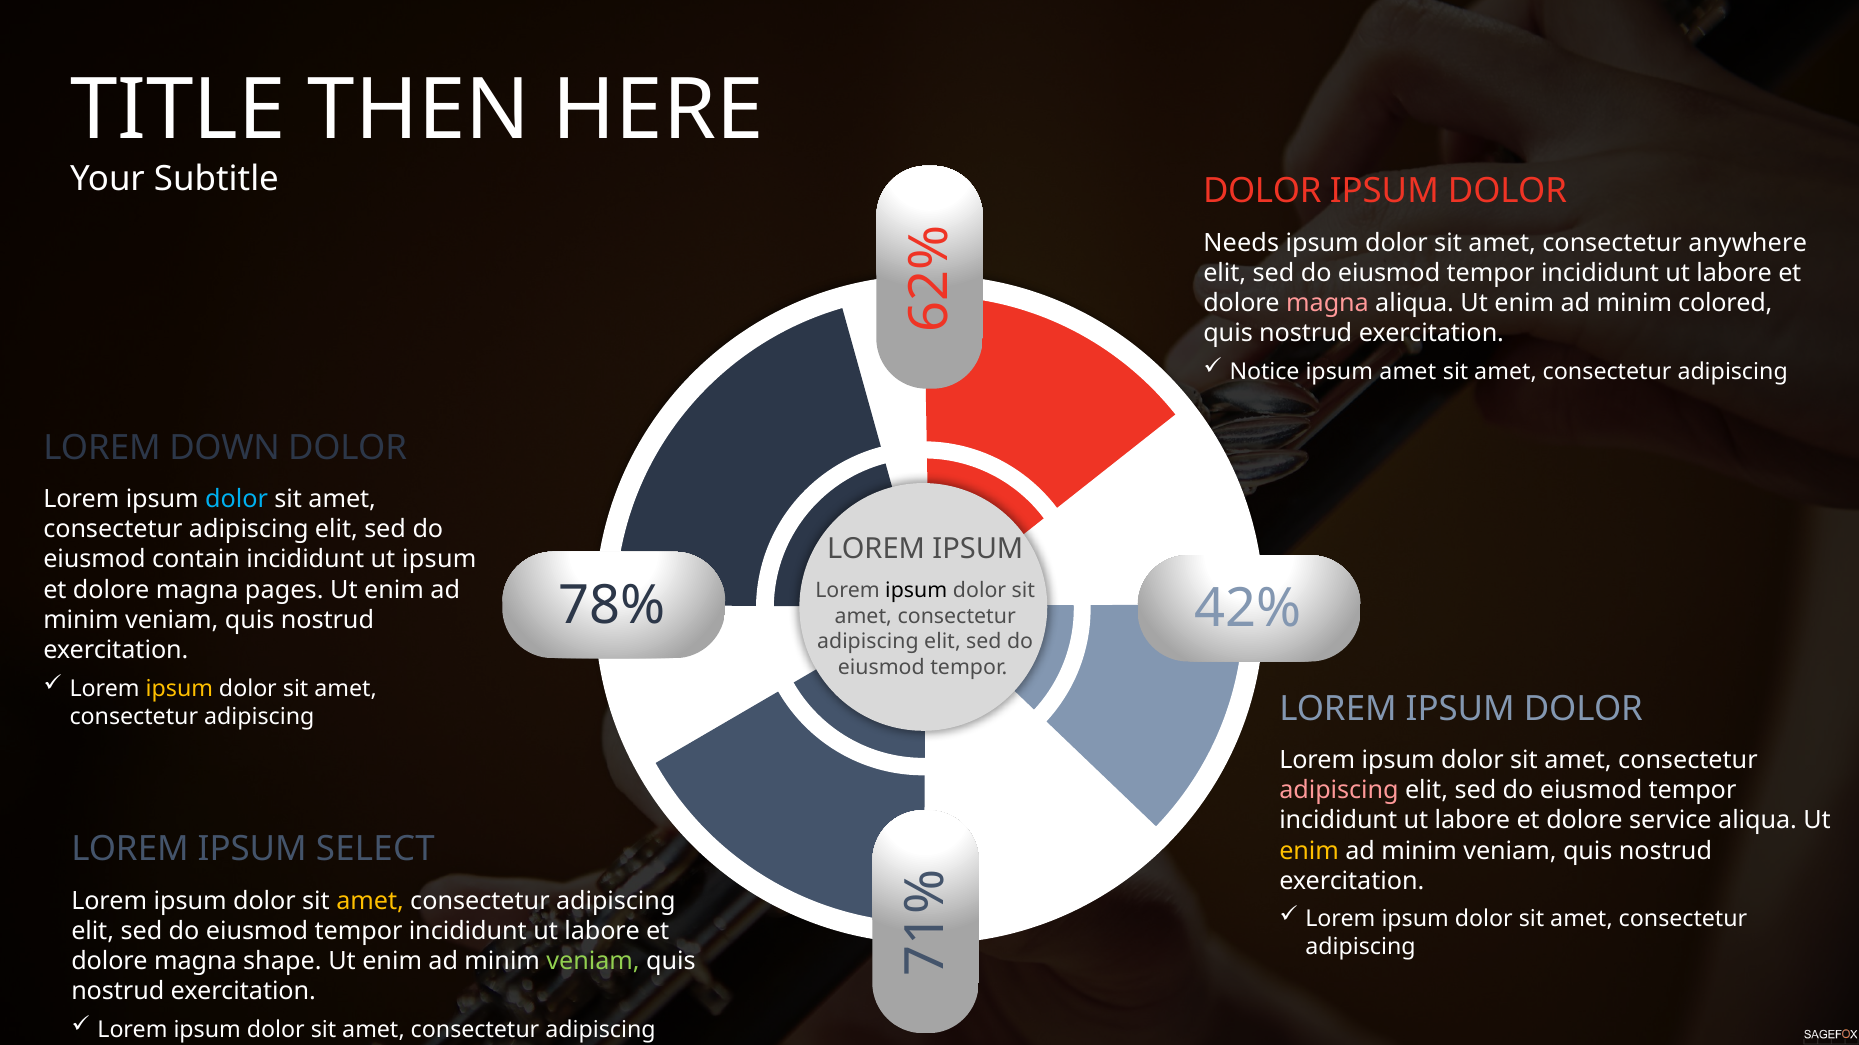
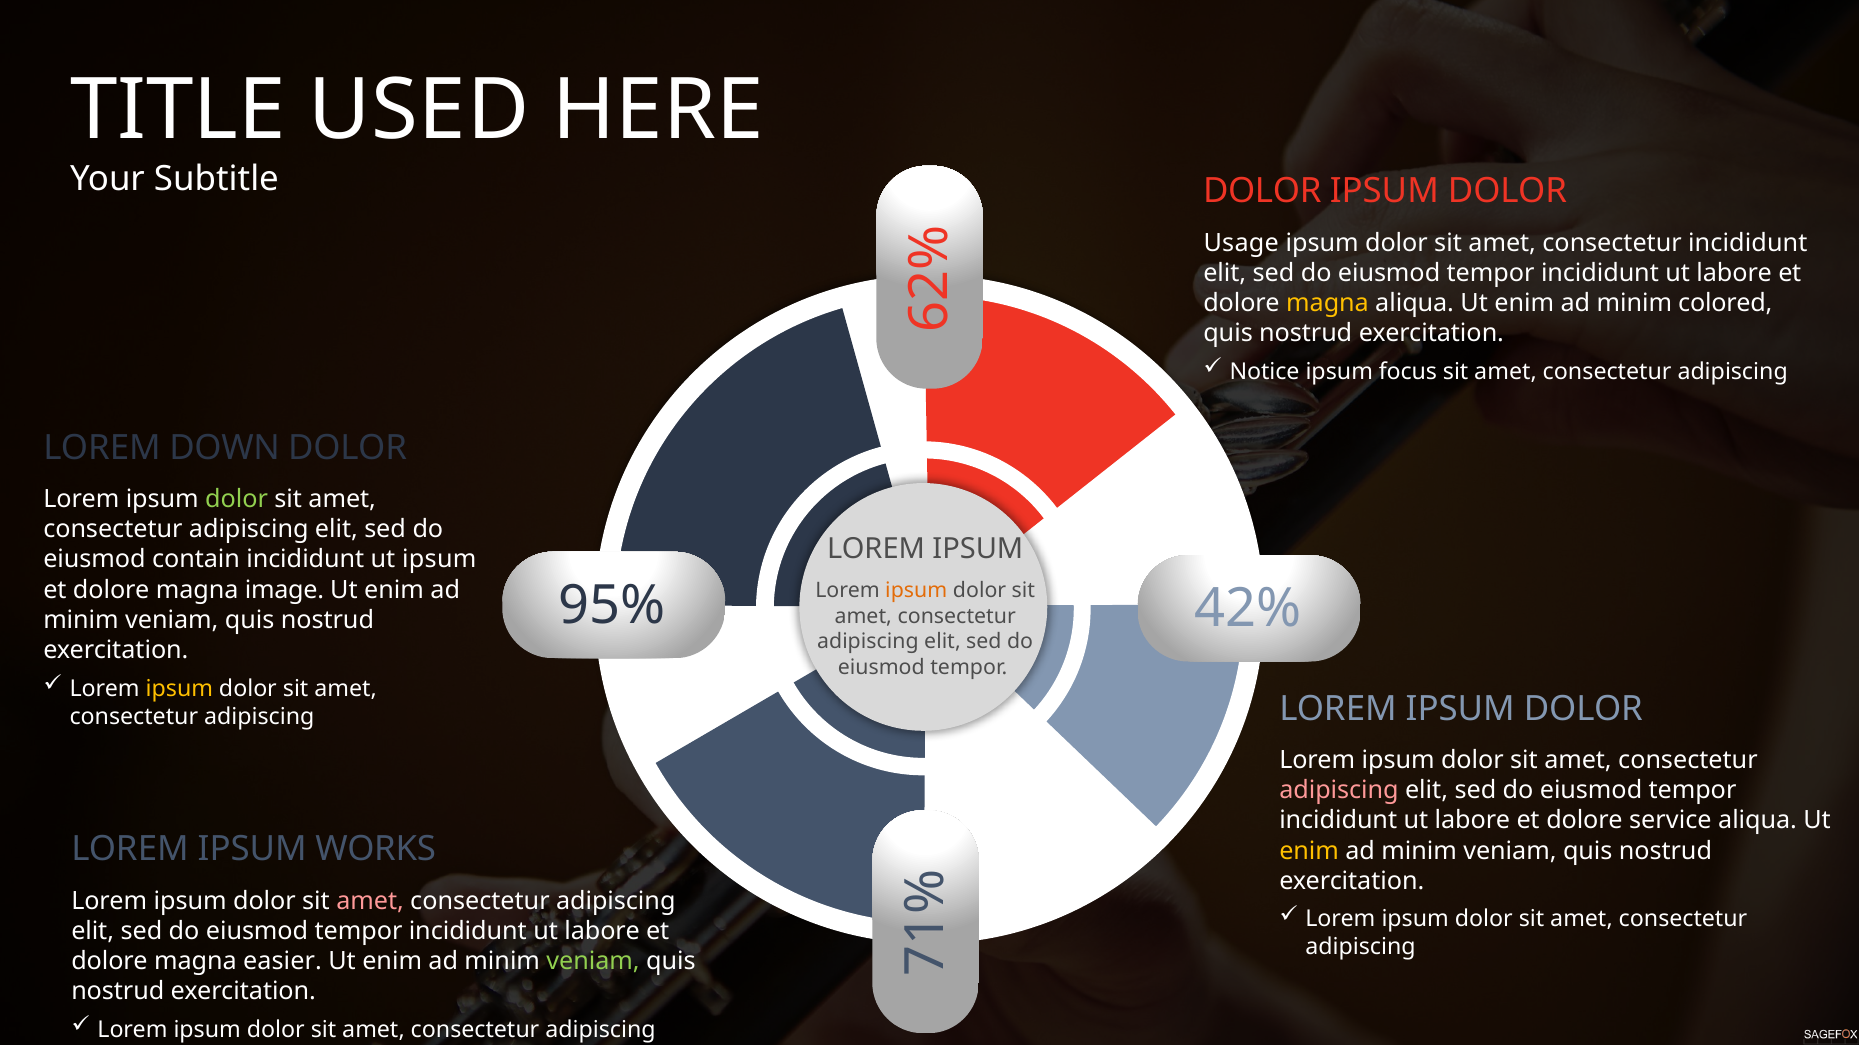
THEN: THEN -> USED (419, 110)
Needs: Needs -> Usage (1241, 243)
consectetur anywhere: anywhere -> incididunt (1748, 243)
magna colour: pink -> yellow (1328, 303)
ipsum amet: amet -> focus (1408, 372)
dolor colour: light blue -> light green (237, 500)
pages: pages -> image (284, 590)
ipsum colour: black -> orange (916, 591)
78%: 78% -> 95% (612, 606)
SELECT: SELECT -> WORKS (376, 850)
amet colour: yellow -> pink (370, 902)
shape: shape -> easier (282, 962)
